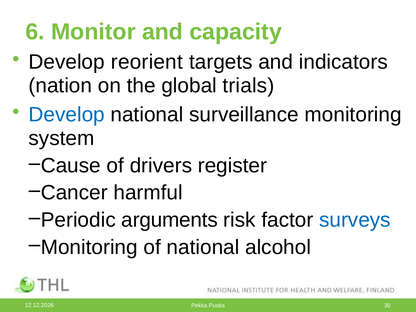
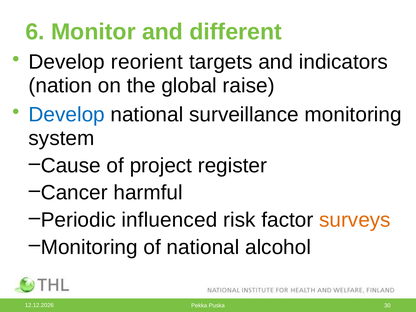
capacity: capacity -> different (236, 32)
trials: trials -> raise (249, 86)
drivers: drivers -> project (161, 166)
arguments: arguments -> influenced (169, 220)
surveys colour: blue -> orange (355, 220)
